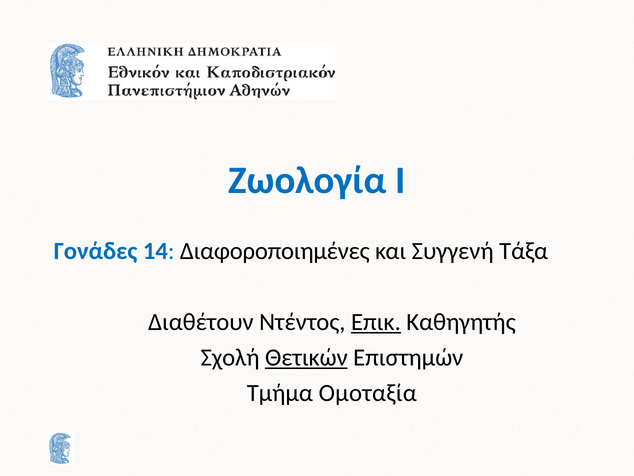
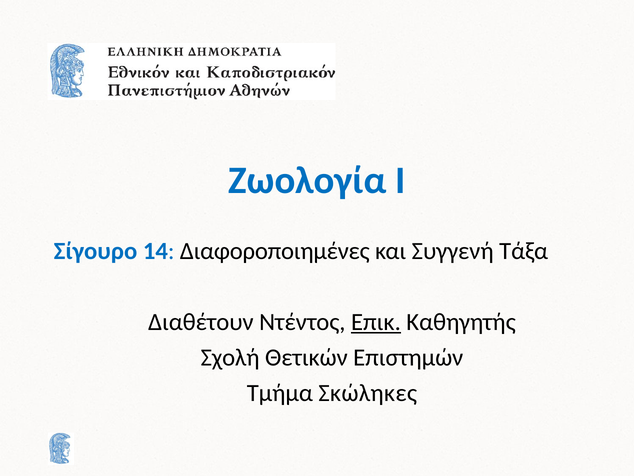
Γονάδες: Γονάδες -> Σίγουρο (96, 251)
Θετικών underline: present -> none (306, 357)
Ομοταξία: Ομοταξία -> Σκώληκες (368, 393)
